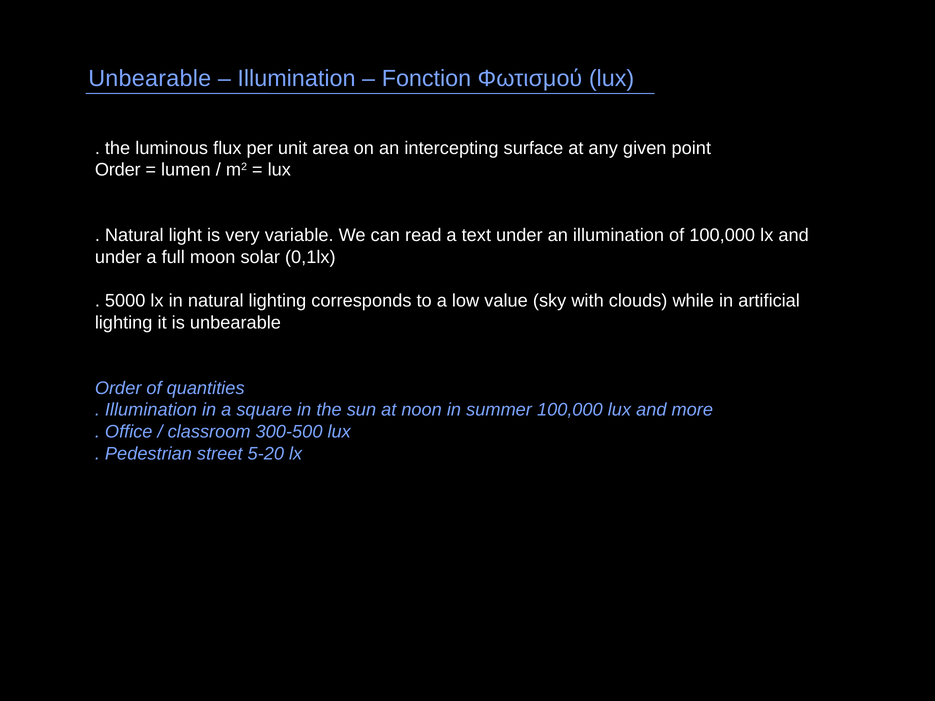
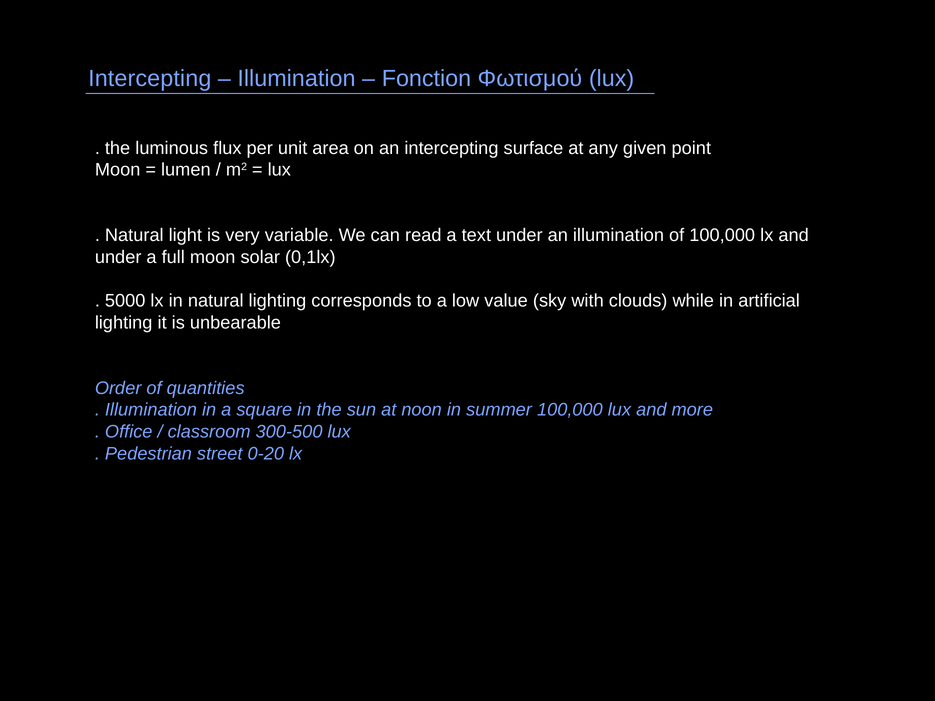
Unbearable: Unbearable -> Intercepting (150, 78)
Order: Order -> Moon (118, 170)
5-20: 5-20 -> 0-20 (266, 454)
